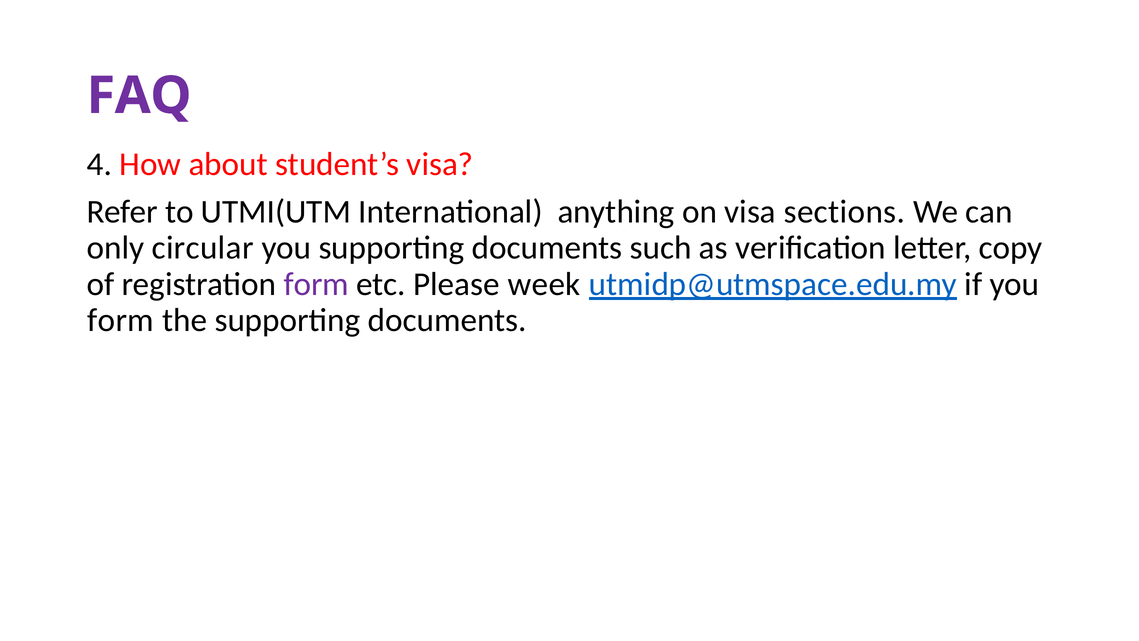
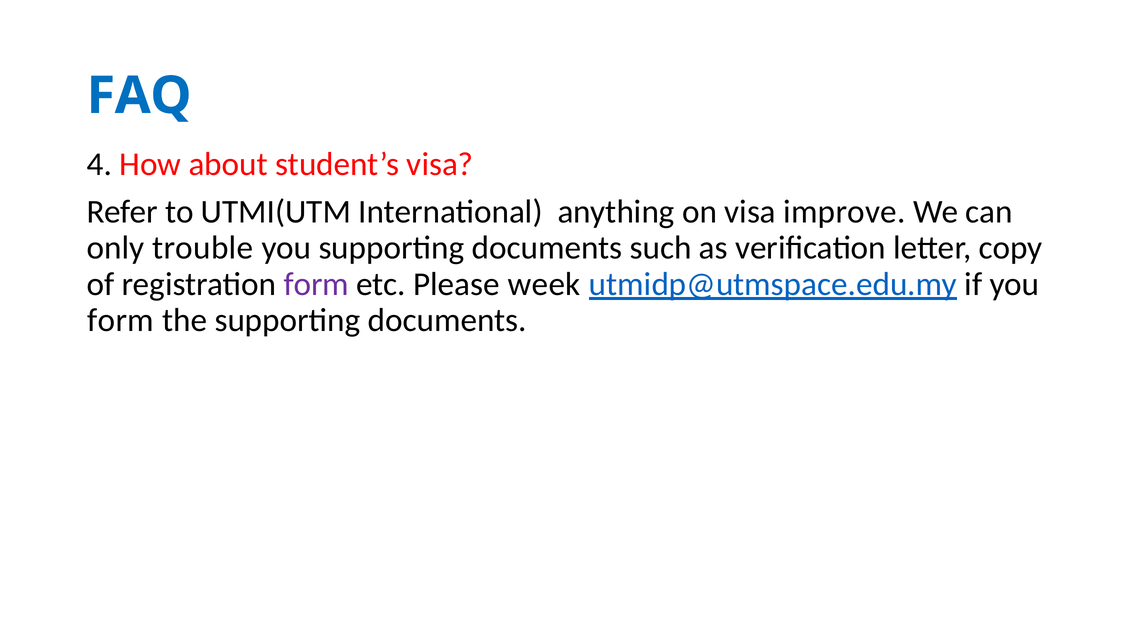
FAQ colour: purple -> blue (139, 96)
sections: sections -> improve (844, 212)
circular: circular -> trouble (203, 248)
